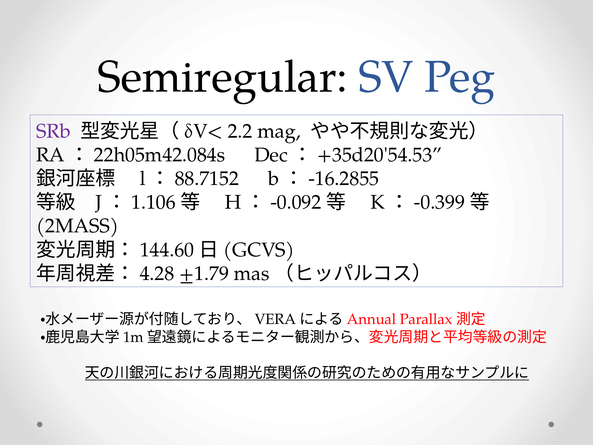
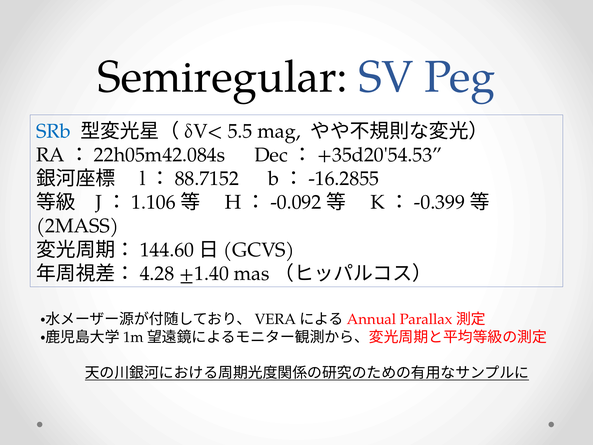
SRb colour: purple -> blue (53, 131)
2.2: 2.2 -> 5.5 (240, 131)
±1.79: ±1.79 -> ±1.40 (204, 273)
